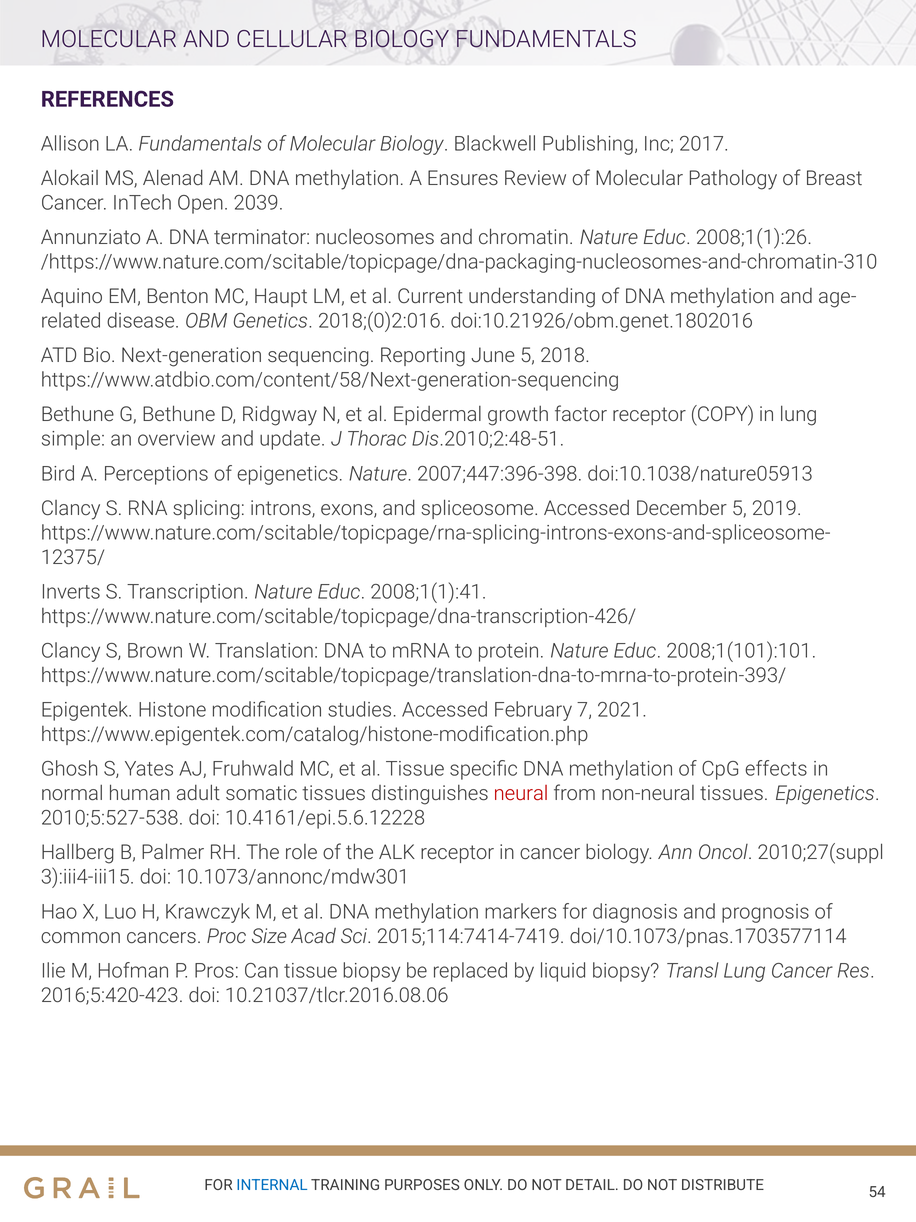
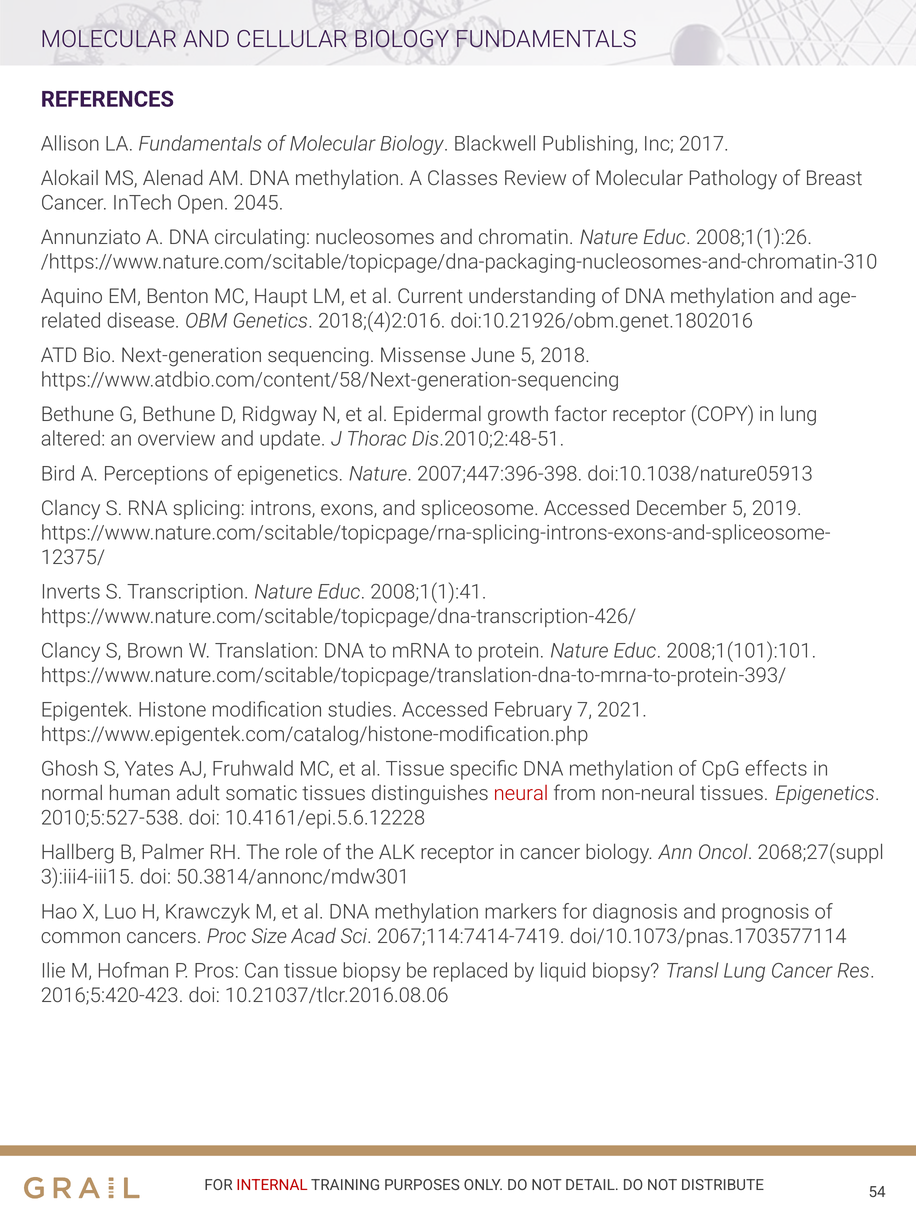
Ensures: Ensures -> Classes (463, 178)
2039: 2039 -> 2045 (259, 203)
terminator: terminator -> circulating (262, 237)
2018;(0)2:016: 2018;(0)2:016 -> 2018;(4)2:016 (382, 321)
Reporting: Reporting -> Missense (423, 356)
simple: simple -> altered (73, 439)
2010;27(suppl: 2010;27(suppl -> 2068;27(suppl (821, 852)
10.1073/annonc/mdw301: 10.1073/annonc/mdw301 -> 50.3814/annonc/mdw301 (293, 877)
2015;114:7414-7419: 2015;114:7414-7419 -> 2067;114:7414-7419 (471, 936)
INTERNAL colour: blue -> red (272, 1184)
